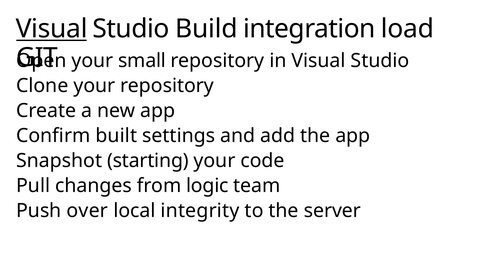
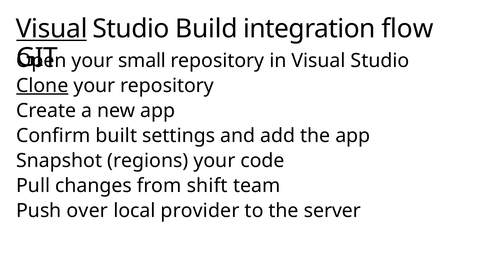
load: load -> flow (407, 29)
Clone underline: none -> present (42, 86)
starting: starting -> regions (148, 161)
logic: logic -> shift (207, 185)
integrity: integrity -> provider (200, 210)
